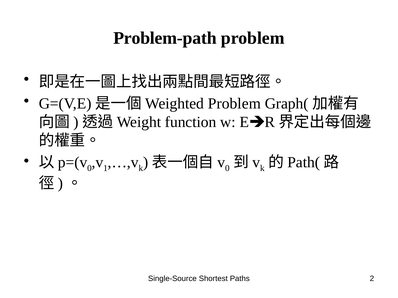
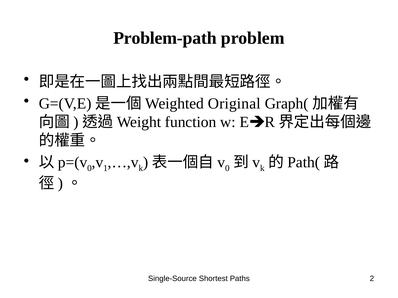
Problem: Problem -> Original (234, 104)
